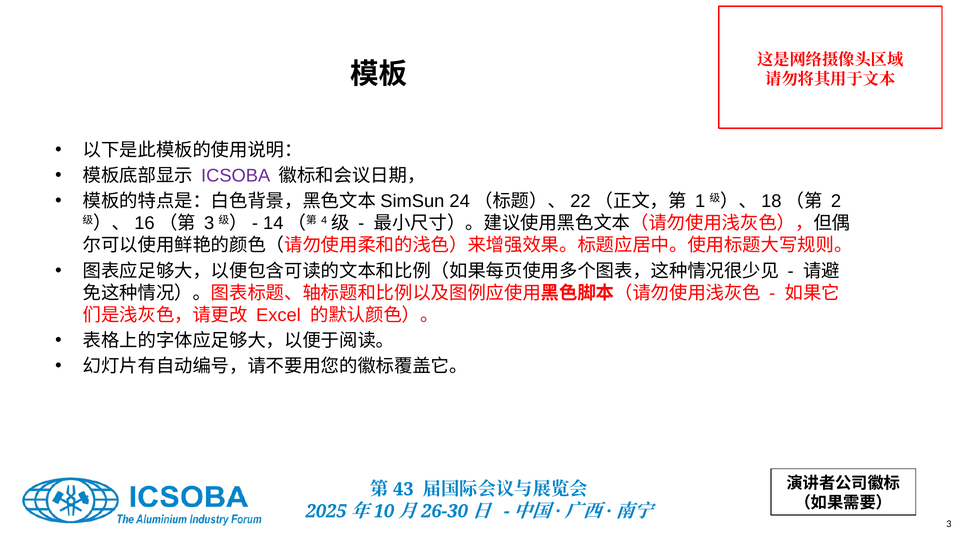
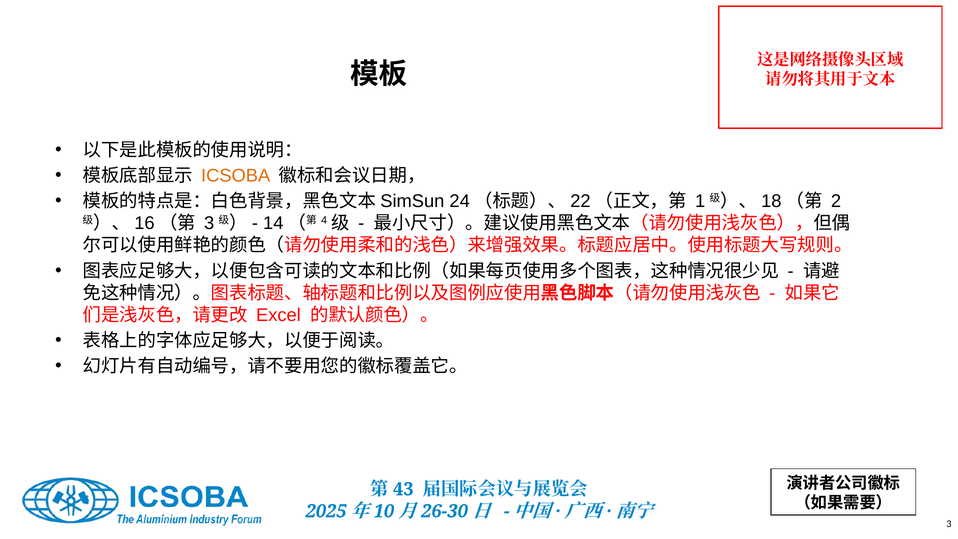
ICSOBA colour: purple -> orange (236, 176)
